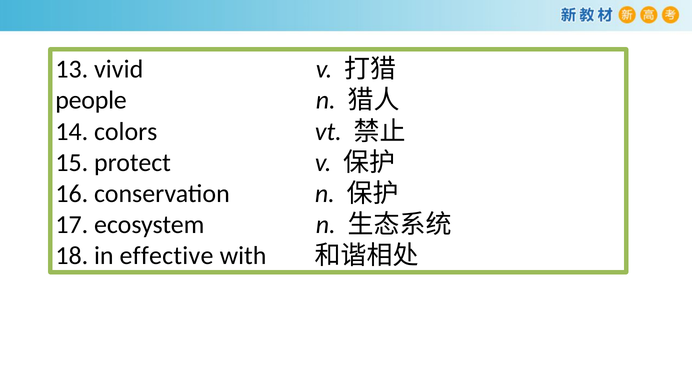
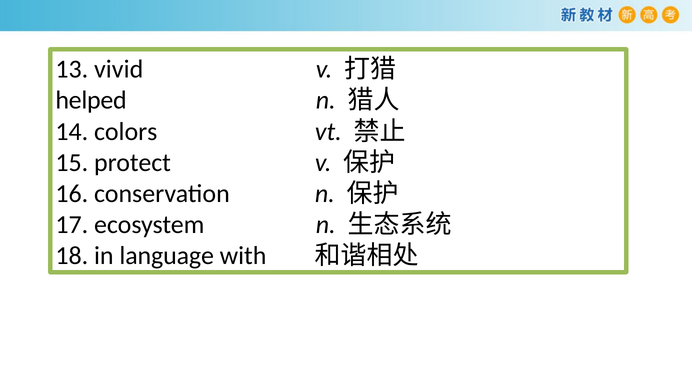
people: people -> helped (91, 100)
effective: effective -> language (167, 256)
